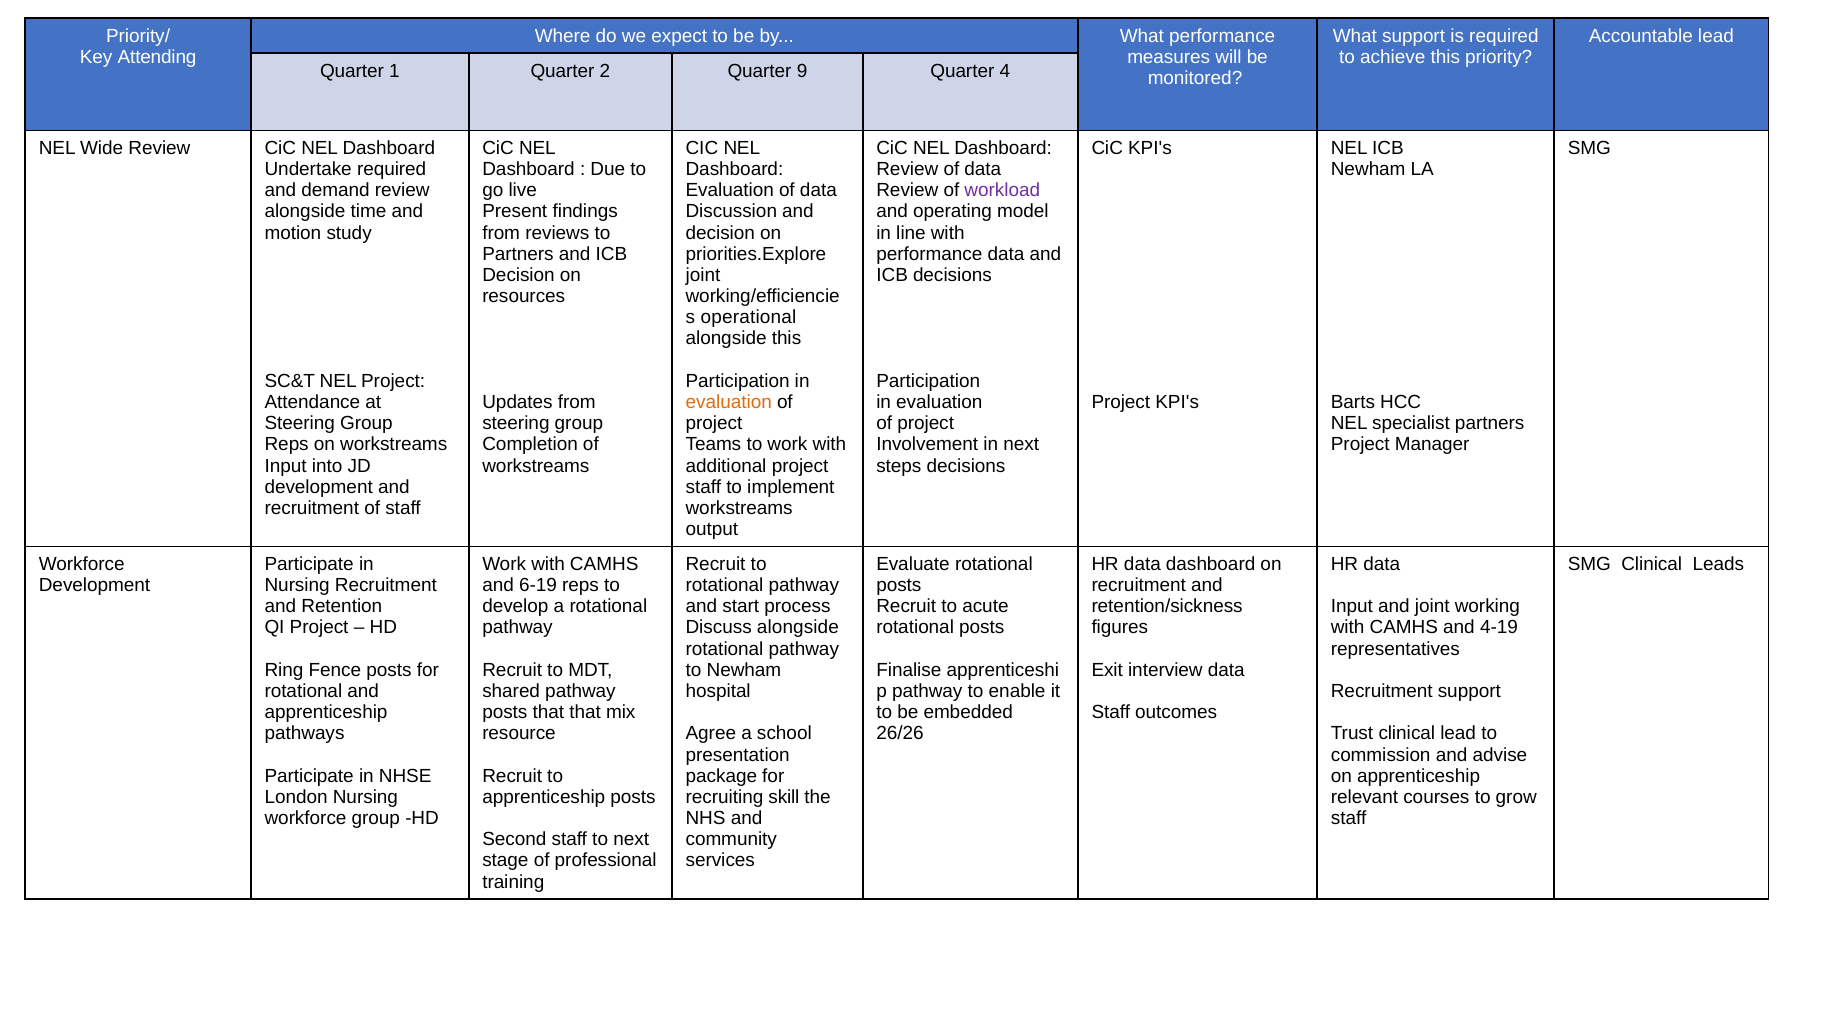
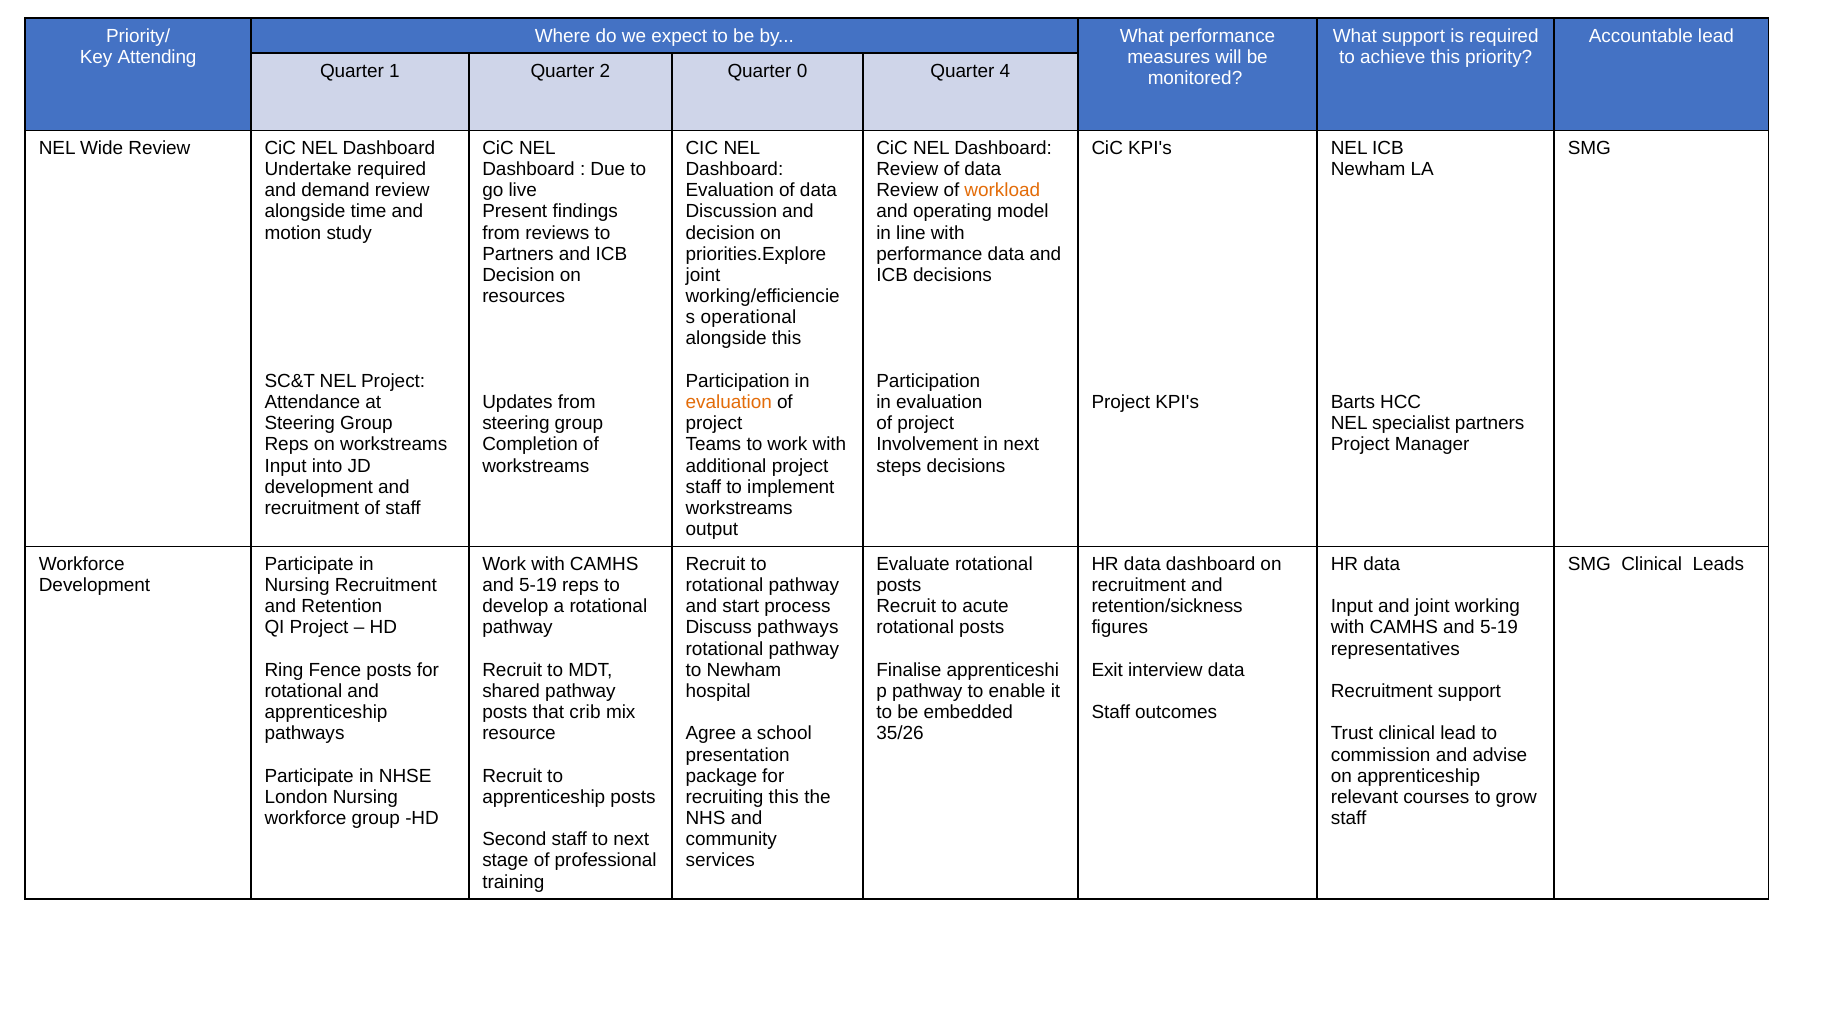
9: 9 -> 0 (802, 71)
workload colour: purple -> orange (1002, 190)
6-19: 6-19 -> 5-19 (538, 586)
Discuss alongside: alongside -> pathways (798, 628)
4-19: 4-19 -> 5-19 (1499, 628)
that that: that -> crib (585, 713)
26/26: 26/26 -> 35/26 (900, 734)
recruiting skill: skill -> this (784, 797)
